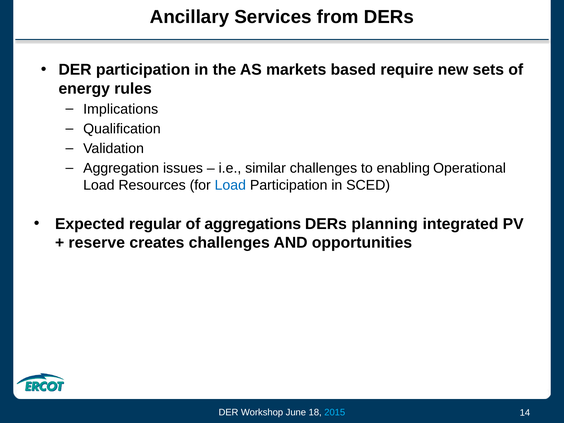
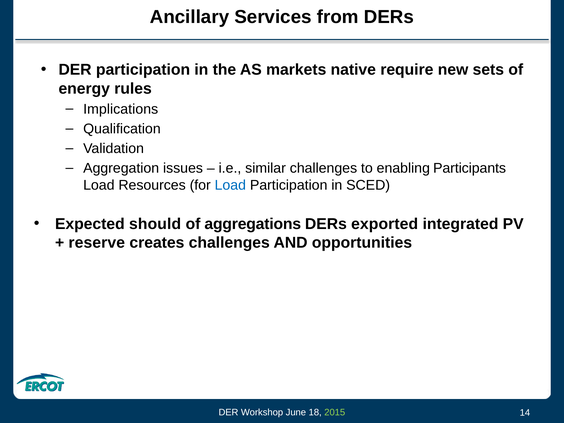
based: based -> native (353, 70)
Operational: Operational -> Participants (470, 168)
regular: regular -> should (155, 224)
planning: planning -> exported (385, 224)
2015 colour: light blue -> light green (335, 412)
